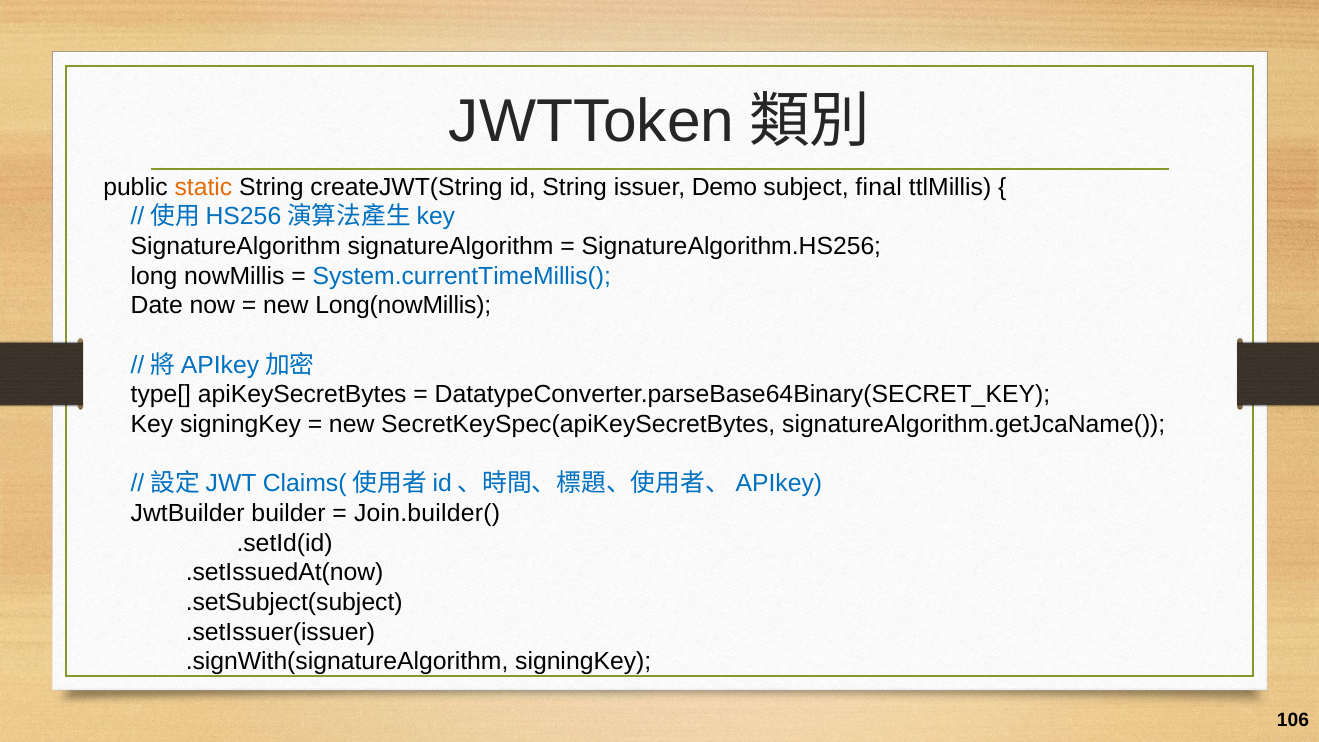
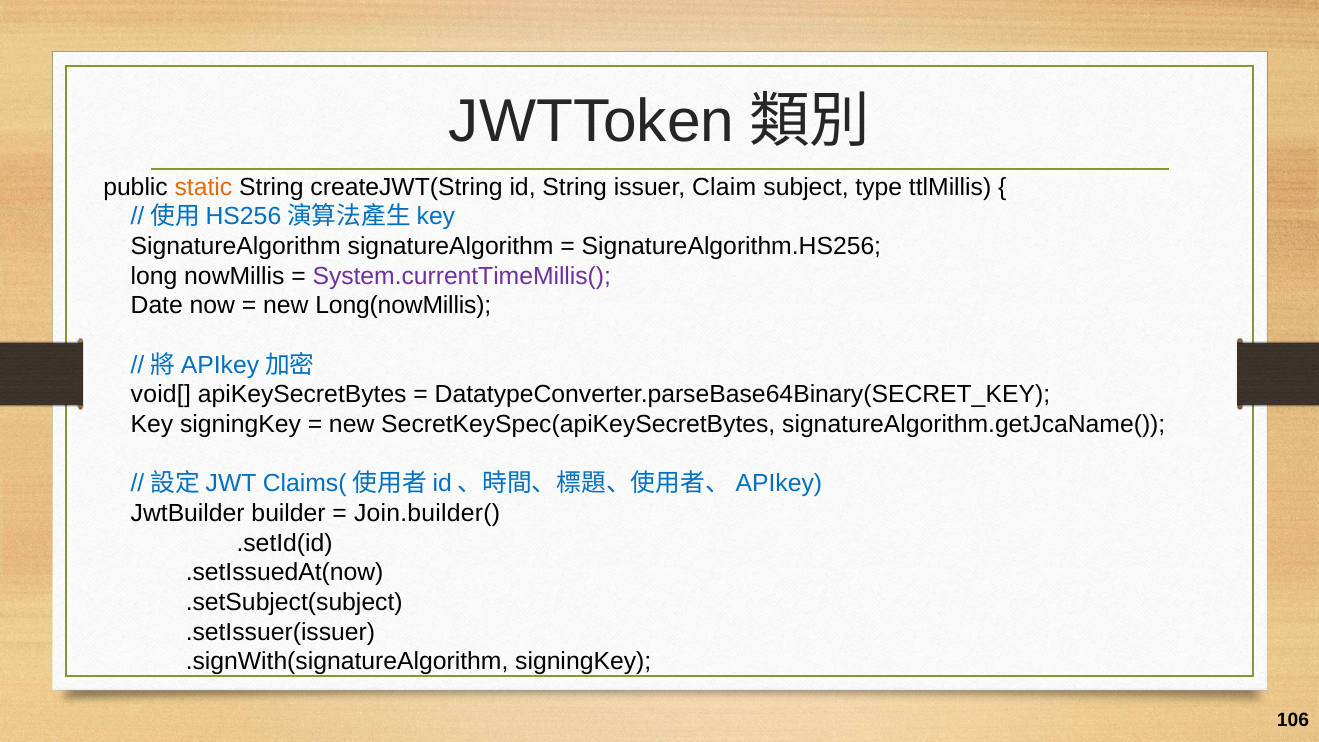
Demo: Demo -> Claim (724, 187)
final: final -> type (879, 187)
System.currentTimeMillis( colour: blue -> purple (462, 276)
type[: type[ -> void[ (161, 395)
